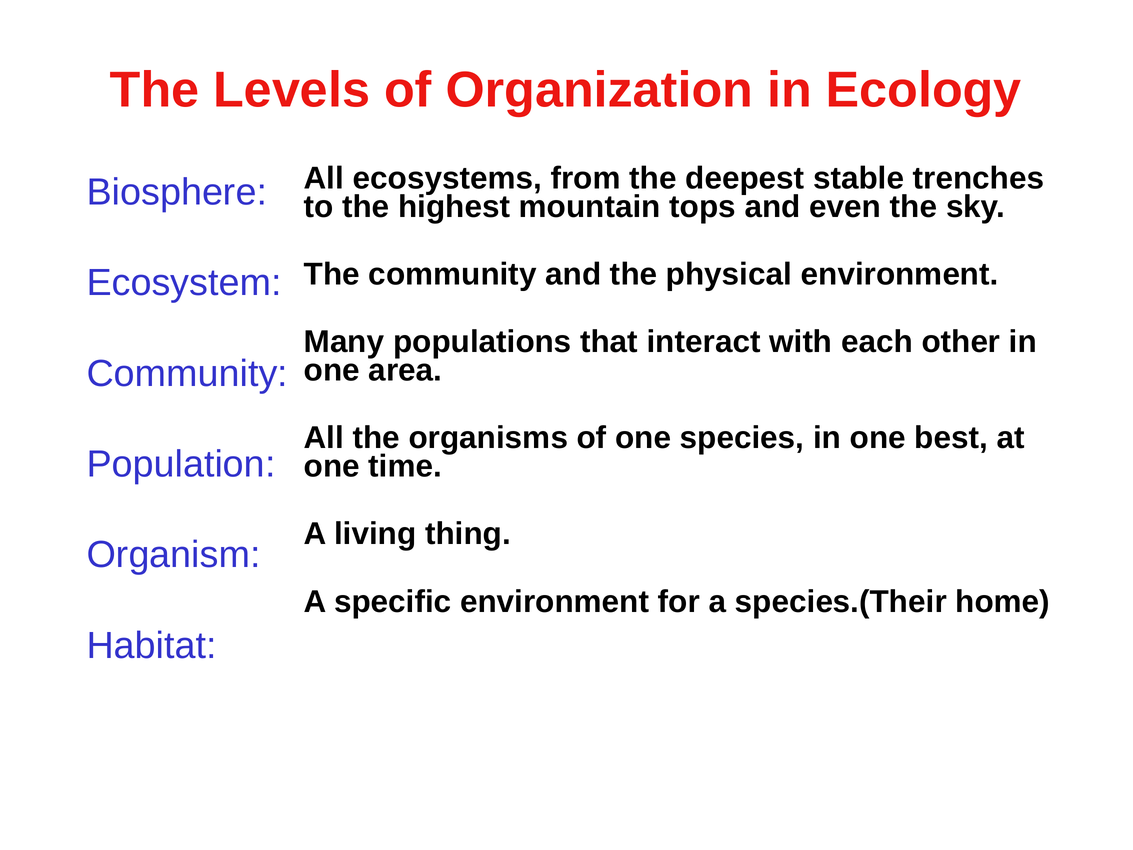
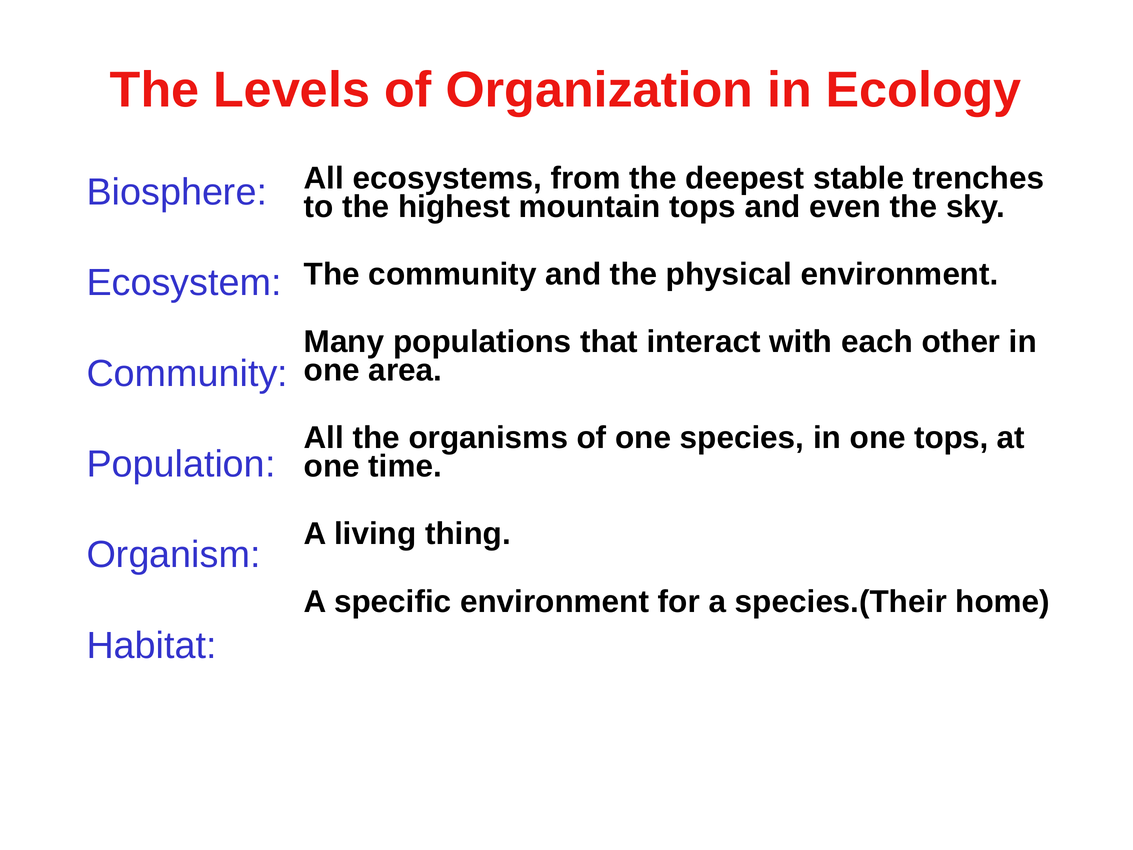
one best: best -> tops (951, 438)
